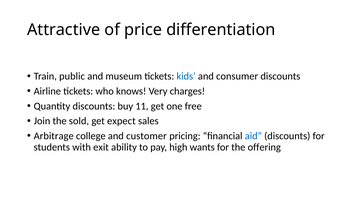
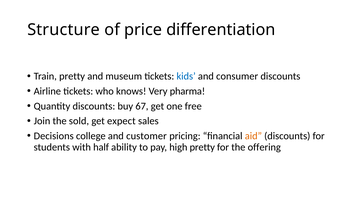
Attractive: Attractive -> Structure (64, 30)
Train public: public -> pretty (72, 76)
charges: charges -> pharma (187, 91)
11: 11 -> 67 (142, 106)
Arbitrage: Arbitrage -> Decisions (54, 136)
aid colour: blue -> orange (253, 136)
exit: exit -> half (101, 147)
high wants: wants -> pretty (202, 147)
